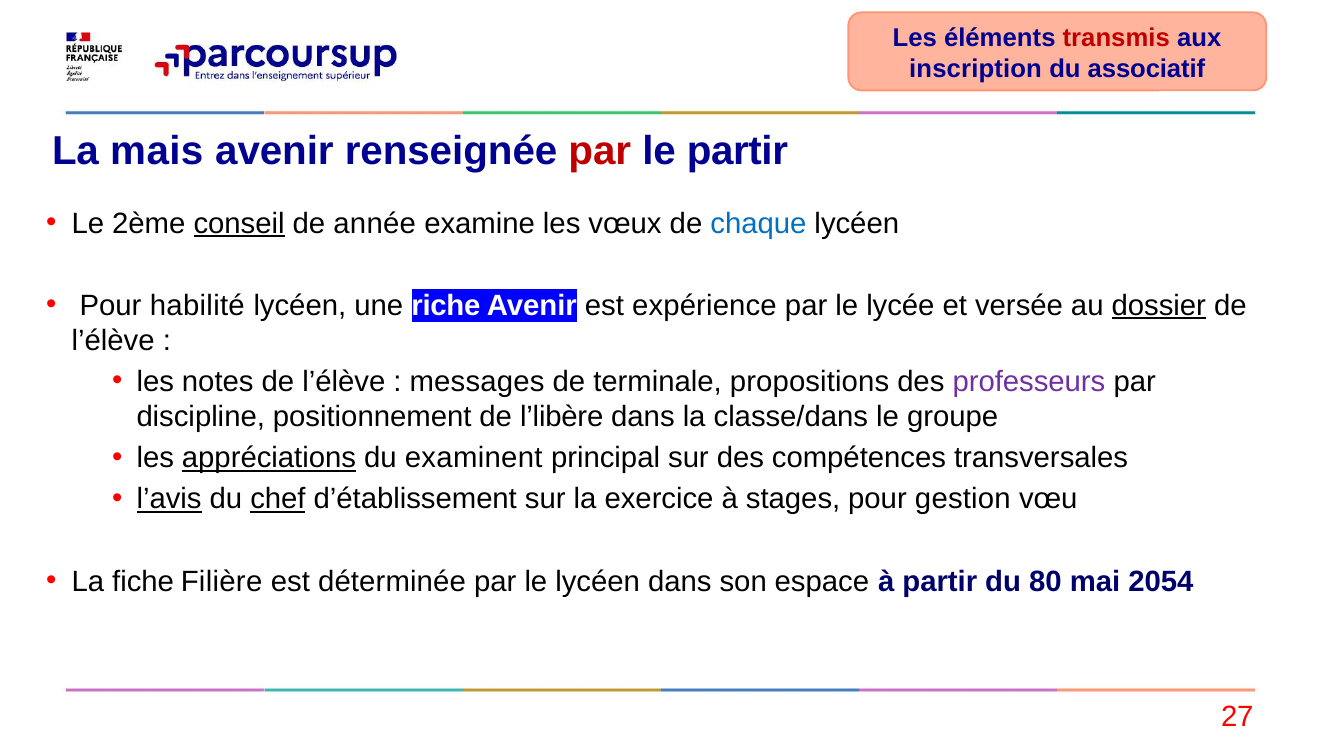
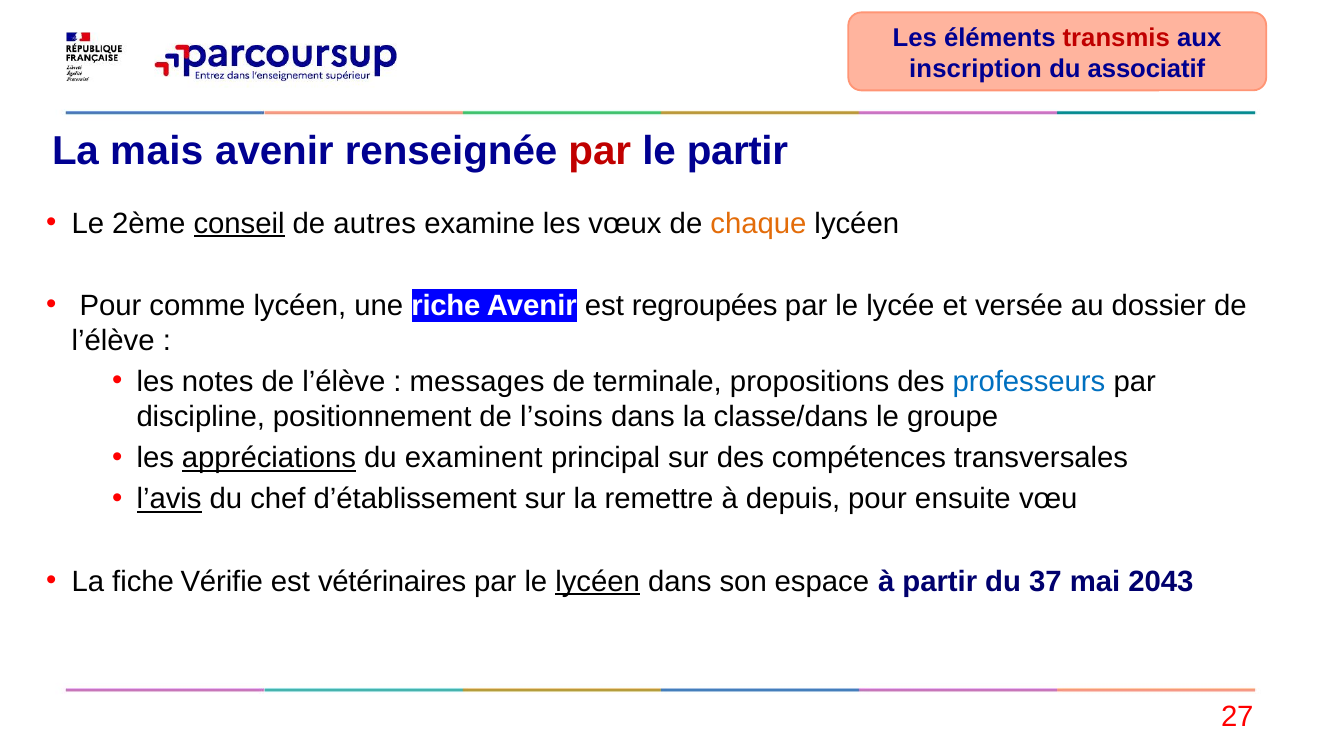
année: année -> autres (375, 223)
chaque colour: blue -> orange (758, 223)
habilité: habilité -> comme (197, 306)
expérience: expérience -> regroupées (705, 306)
dossier underline: present -> none (1159, 306)
professeurs colour: purple -> blue (1029, 382)
l’libère: l’libère -> l’soins (562, 417)
chef underline: present -> none (278, 499)
exercice: exercice -> remettre (659, 499)
stages: stages -> depuis (793, 499)
gestion: gestion -> ensuite (963, 499)
Filière: Filière -> Vérifie (222, 581)
déterminée: déterminée -> vétérinaires (392, 581)
lycéen underline: none -> present (598, 581)
80: 80 -> 37 (1045, 581)
2054: 2054 -> 2043 (1161, 581)
